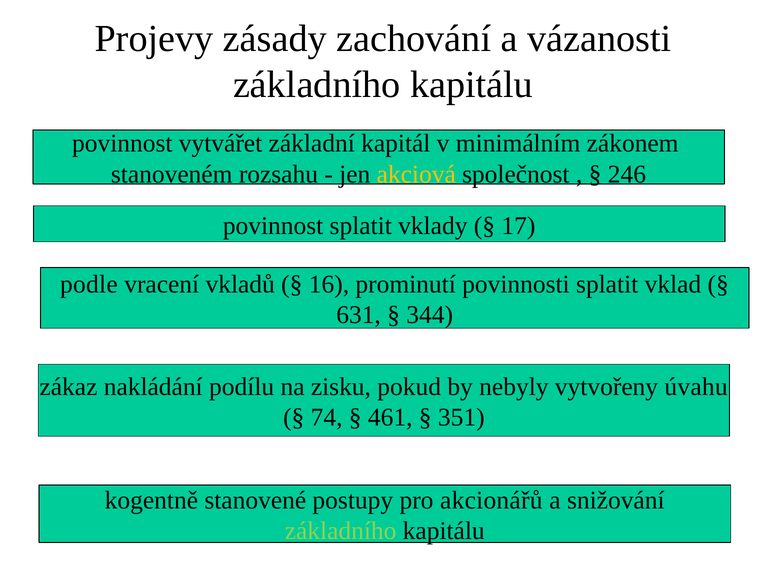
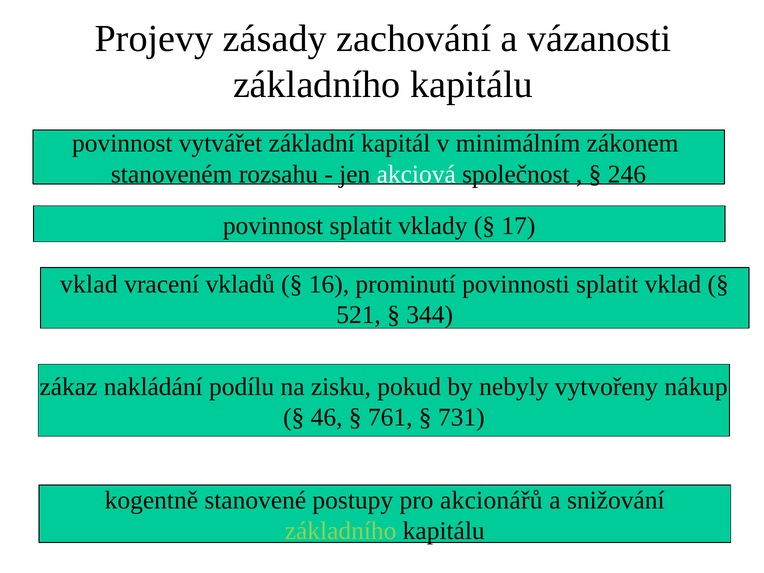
akciová colour: yellow -> white (416, 174)
podle: podle -> vklad (89, 284)
631: 631 -> 521 (359, 315)
úvahu: úvahu -> nákup (696, 387)
74: 74 -> 46 (327, 417)
461: 461 -> 761 (390, 417)
351: 351 -> 731 (461, 417)
